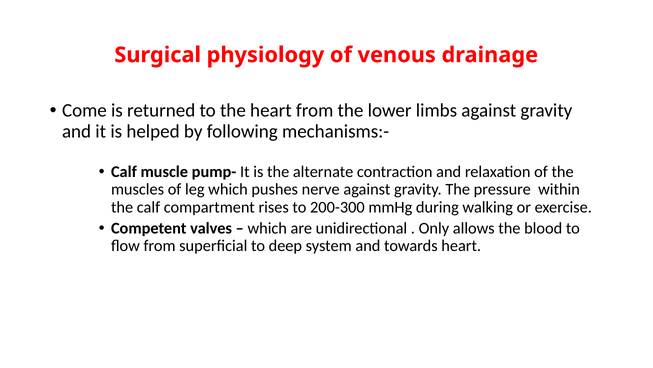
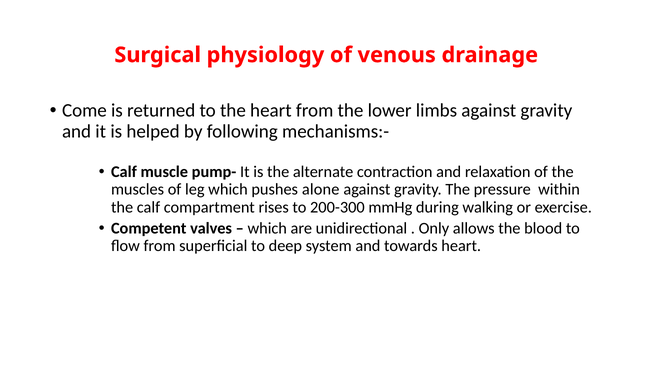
nerve: nerve -> alone (321, 189)
